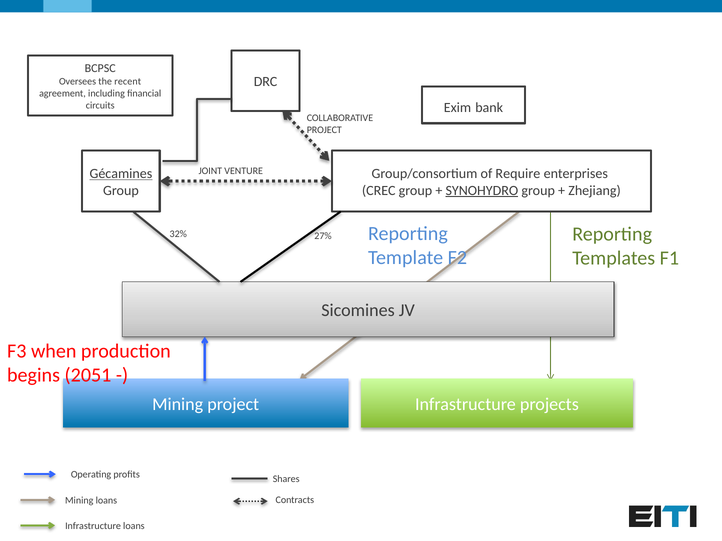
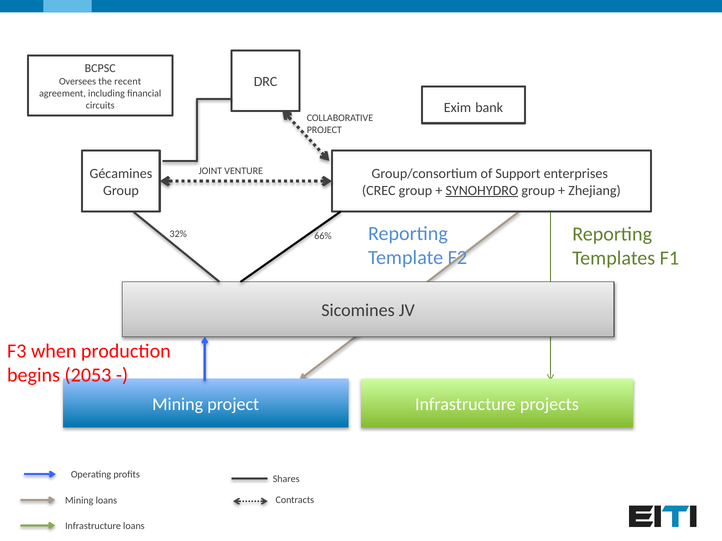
Gécamines underline: present -> none (121, 174)
Require: Require -> Support (518, 174)
27%: 27% -> 66% (323, 236)
2051: 2051 -> 2053 (88, 376)
